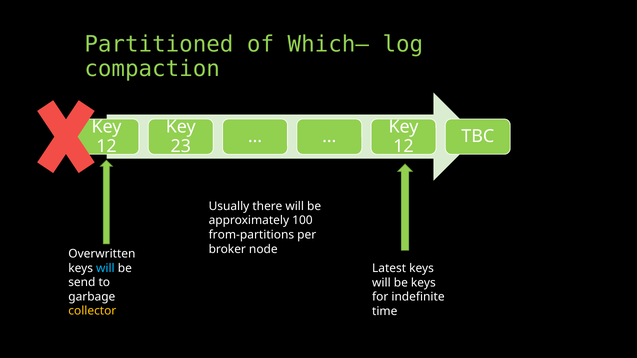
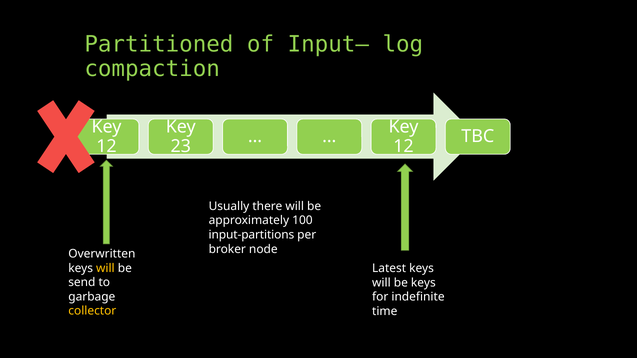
Which–: Which– -> Input– (328, 45)
from-partitions: from-partitions -> input-partitions (251, 235)
will colour: light blue -> yellow (105, 268)
